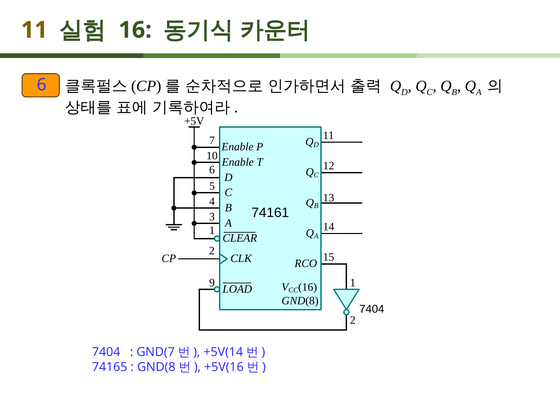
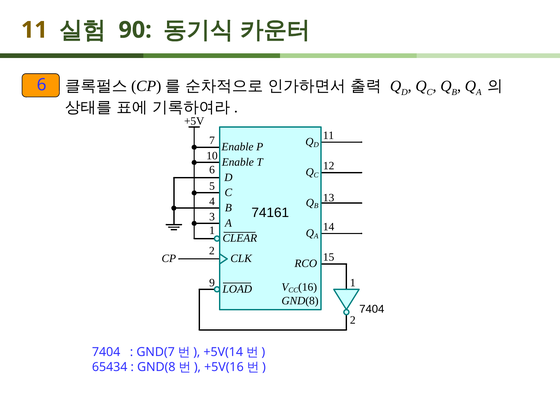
16: 16 -> 90 (135, 30)
74165: 74165 -> 65434 (110, 367)
